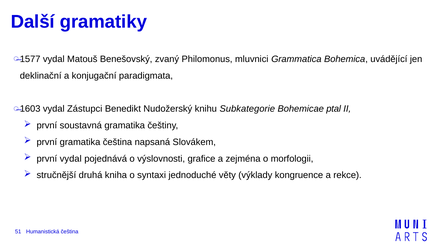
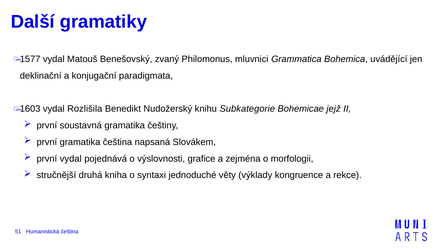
Zástupci: Zástupci -> Rozlišila (85, 109)
ptal: ptal -> jejž (334, 109)
